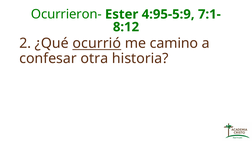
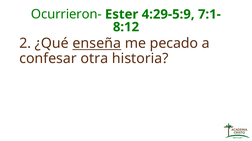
4:95-5:9: 4:95-5:9 -> 4:29-5:9 (168, 14)
ocurrió: ocurrió -> enseña (97, 43)
camino: camino -> pecado (174, 43)
